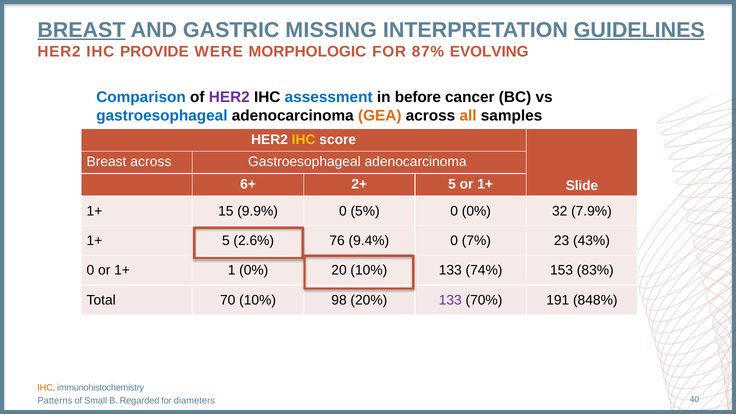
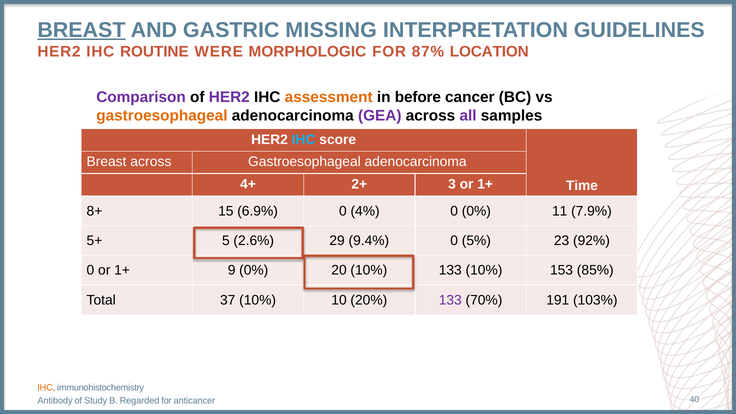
GUIDELINES underline: present -> none (639, 30)
PROVIDE: PROVIDE -> ROUTINE (154, 52)
EVOLVING: EVOLVING -> LOCATION (489, 52)
Comparison colour: blue -> purple (141, 97)
assessment colour: blue -> orange (329, 97)
gastroesophageal colour: blue -> orange (162, 116)
GEA colour: orange -> purple (380, 116)
all colour: orange -> purple (468, 116)
IHC colour: yellow -> light blue (304, 139)
6+: 6+ -> 4+ (248, 184)
2+ 5: 5 -> 3 (452, 184)
Slide: Slide -> Time (582, 186)
1+: 1+ -> 8+ (94, 211)
9.9%: 9.9% -> 6.9% (258, 211)
5%: 5% -> 4% (365, 211)
32: 32 -> 11 (560, 211)
1+: 1+ -> 5+ (94, 241)
76: 76 -> 29 (337, 241)
7%: 7% -> 5% (476, 241)
43%: 43% -> 92% (591, 241)
1: 1 -> 9 (232, 270)
133 74%: 74% -> 10% (484, 270)
83%: 83% -> 85% (595, 270)
70: 70 -> 37 (228, 300)
98: 98 -> 10 (339, 300)
848%: 848% -> 103% (595, 300)
Patterns: Patterns -> Antibody (55, 401)
Small: Small -> Study (96, 401)
diameters: diameters -> anticancer (194, 401)
